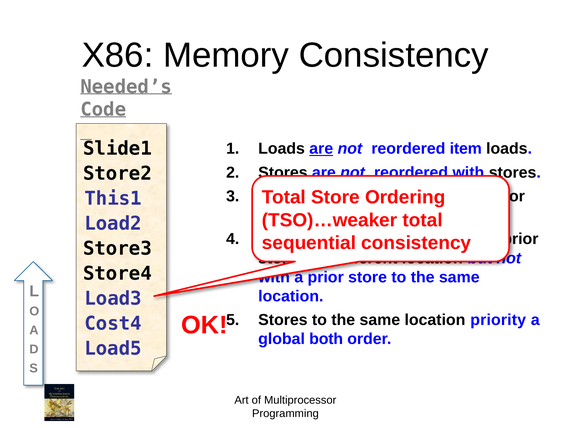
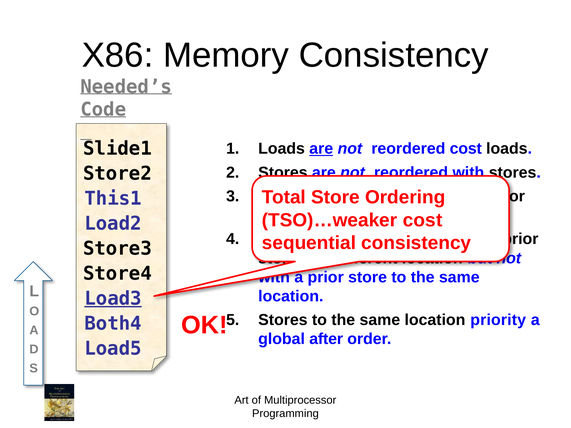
reordered item: item -> cost (466, 149)
total: total -> cost (423, 220)
Load3 underline: none -> present (113, 299)
Cost4: Cost4 -> Both4 (113, 324)
both: both -> after (326, 339)
